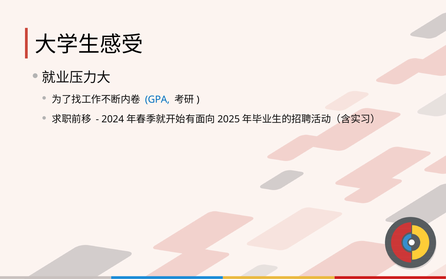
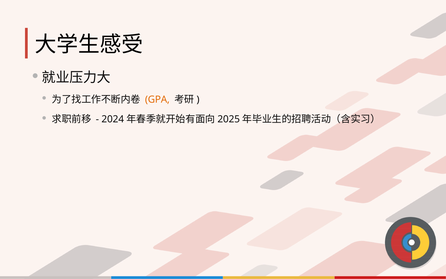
GPA colour: blue -> orange (157, 100)
